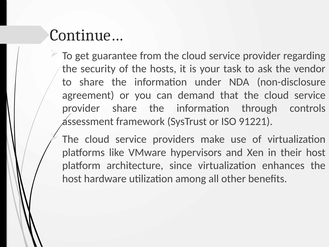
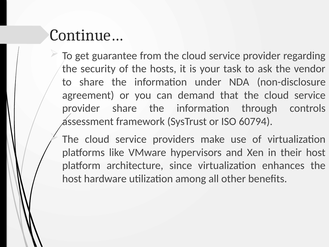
91221: 91221 -> 60794 (256, 121)
